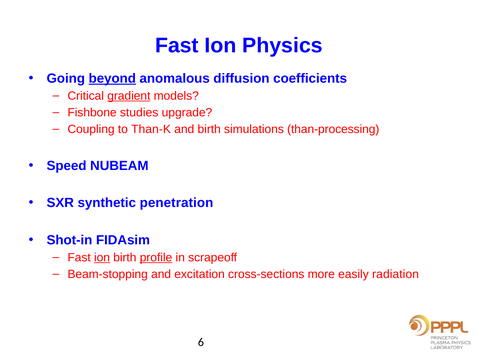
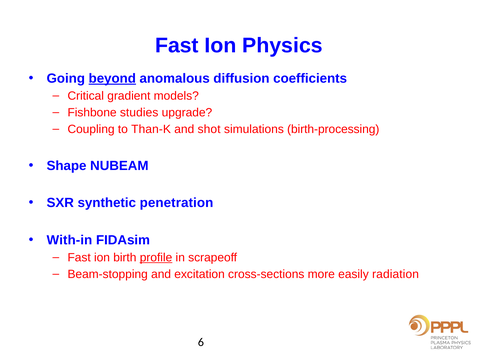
gradient underline: present -> none (129, 96)
and birth: birth -> shot (209, 129)
than-processing: than-processing -> birth-processing (333, 129)
Speed: Speed -> Shape (67, 166)
Shot-in: Shot-in -> With-in (69, 240)
ion underline: present -> none (102, 258)
